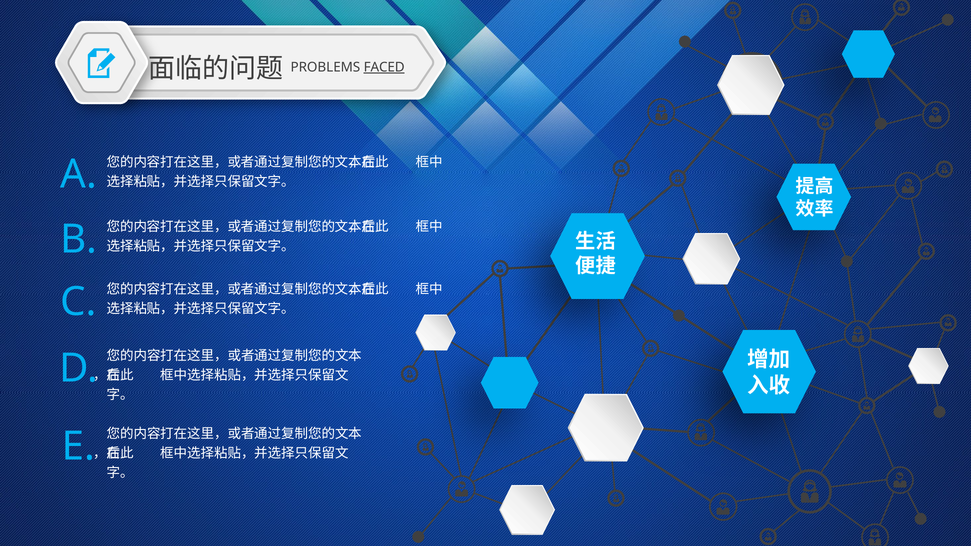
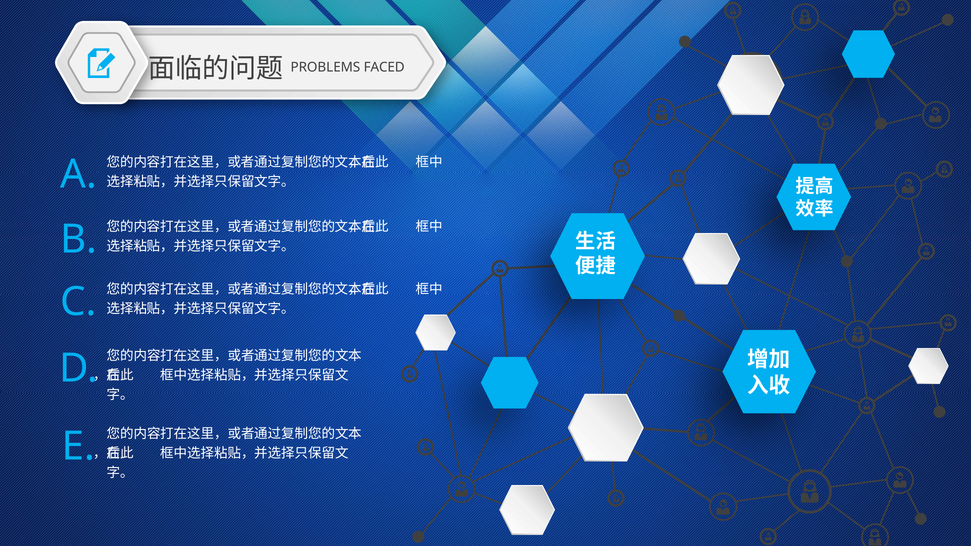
FACED underline: present -> none (384, 67)
